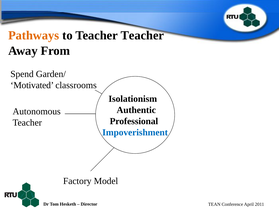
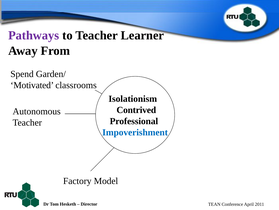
Pathways colour: orange -> purple (34, 35)
Teacher Teacher: Teacher -> Learner (142, 35)
Authentic: Authentic -> Contrived (136, 110)
